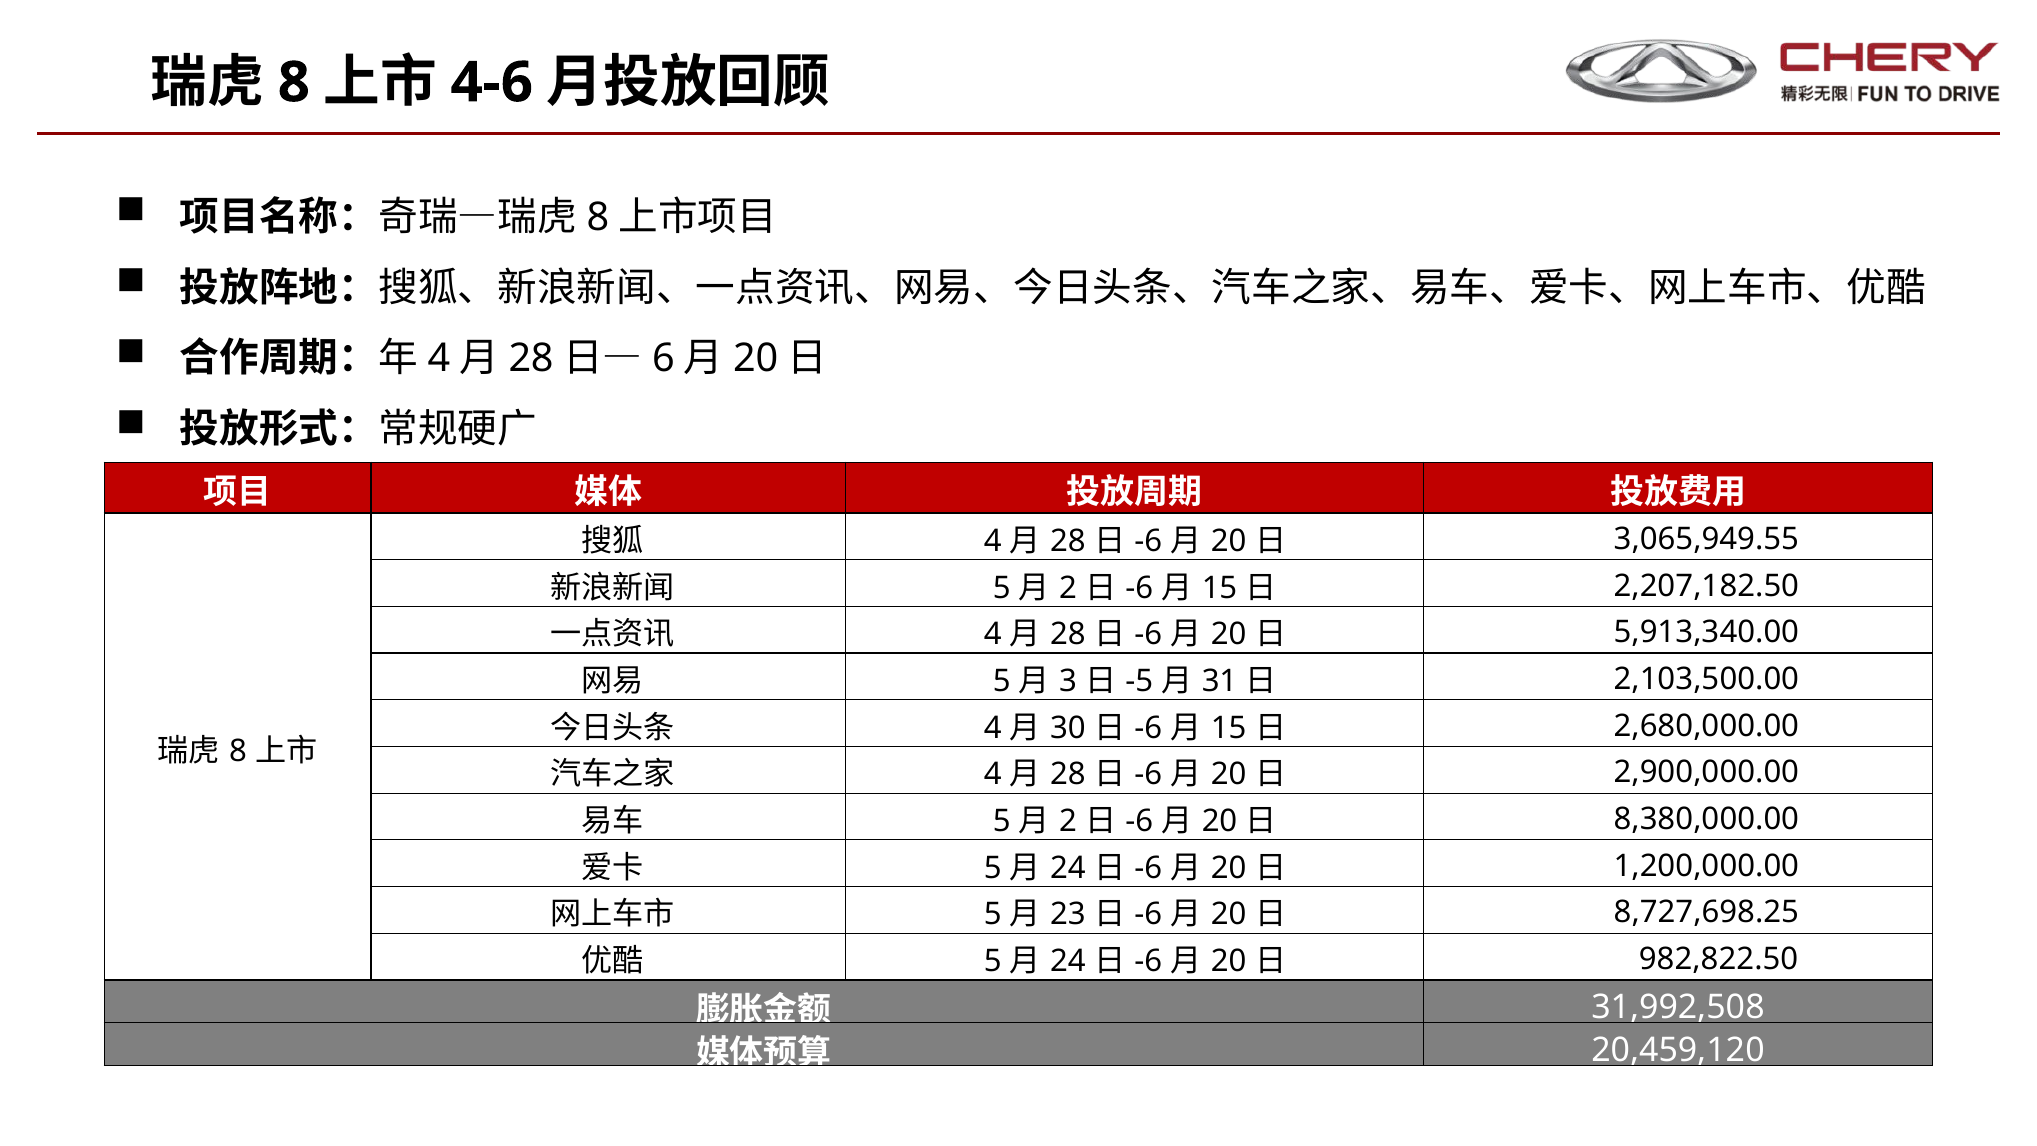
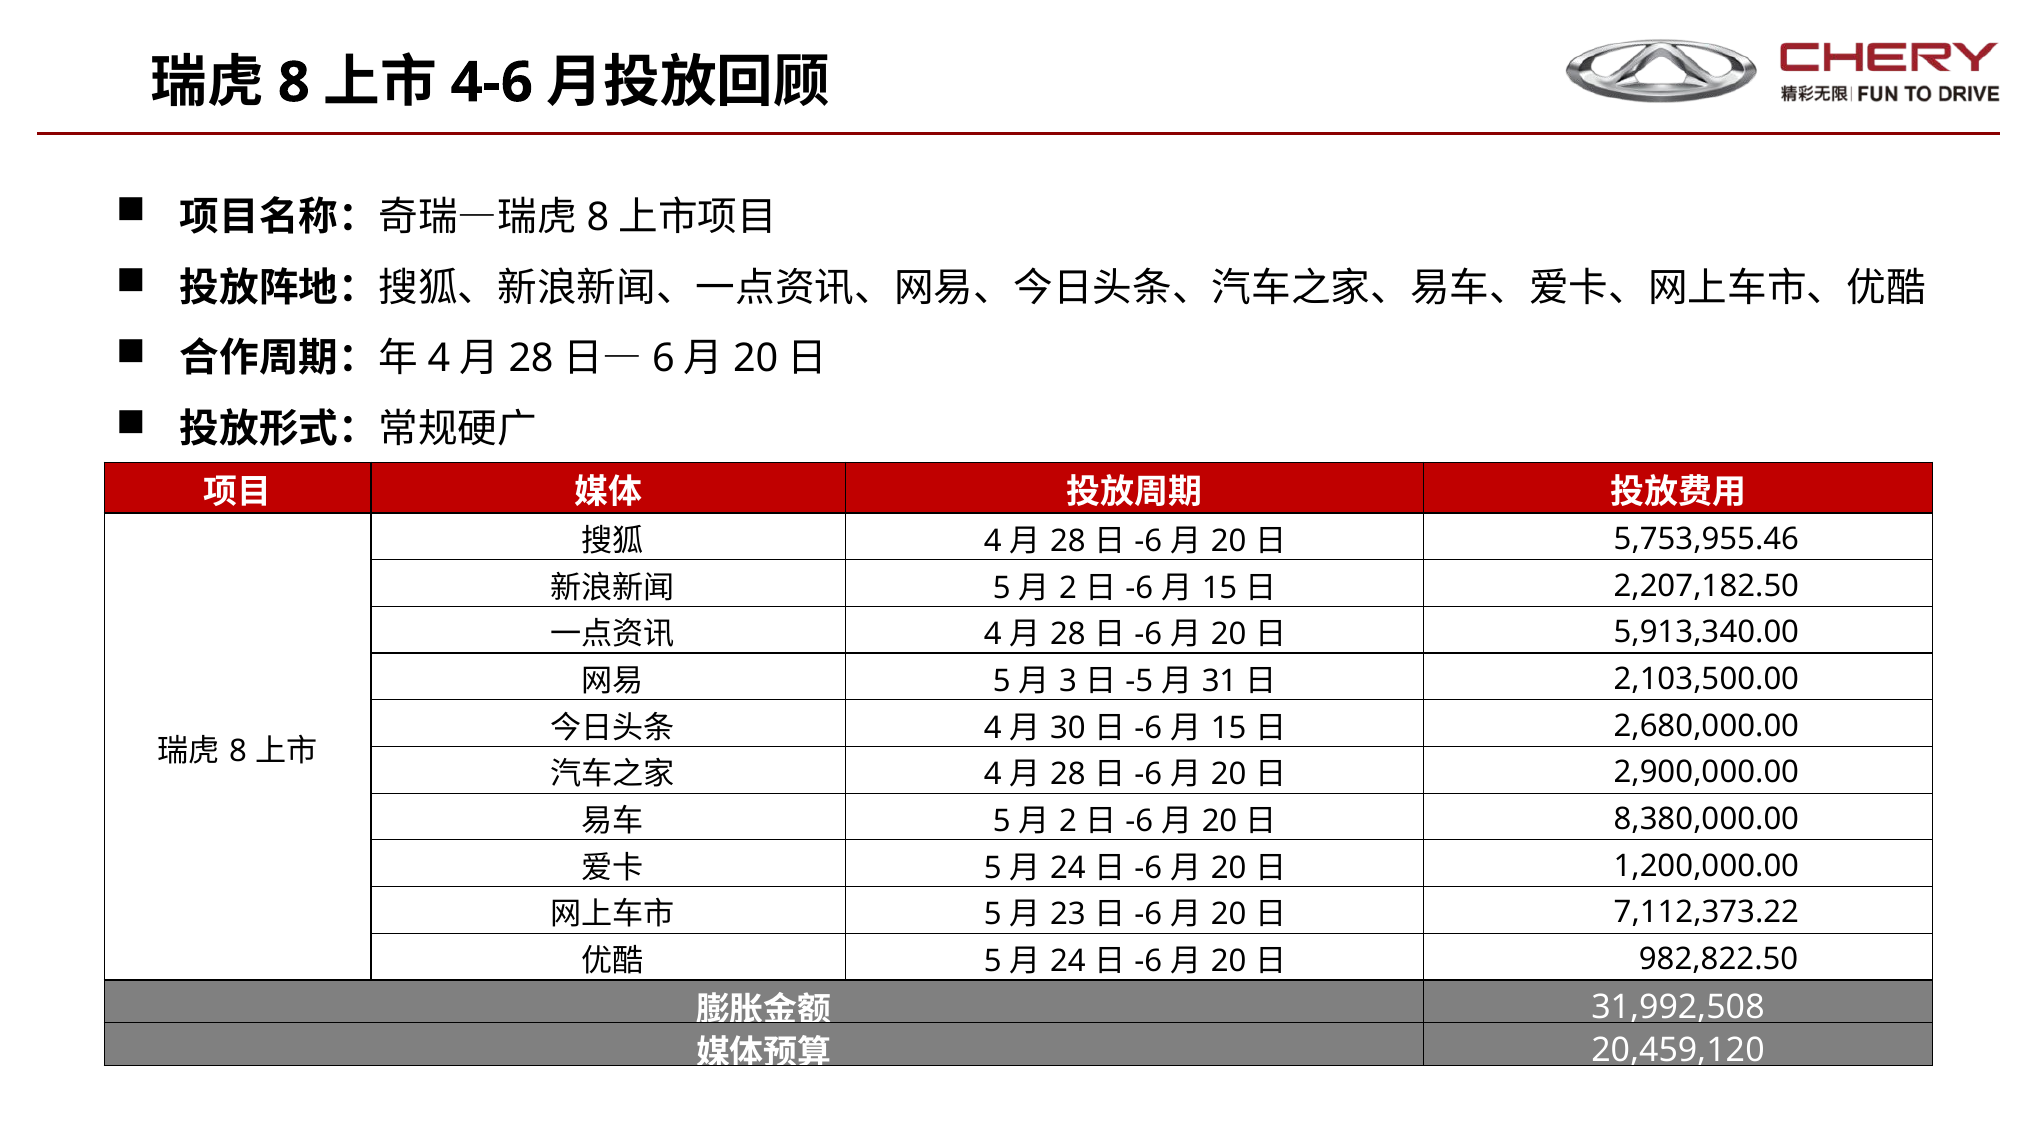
3,065,949.55: 3,065,949.55 -> 5,753,955.46 (1706, 539)
8,727,698.25: 8,727,698.25 -> 7,112,373.22 (1706, 913)
